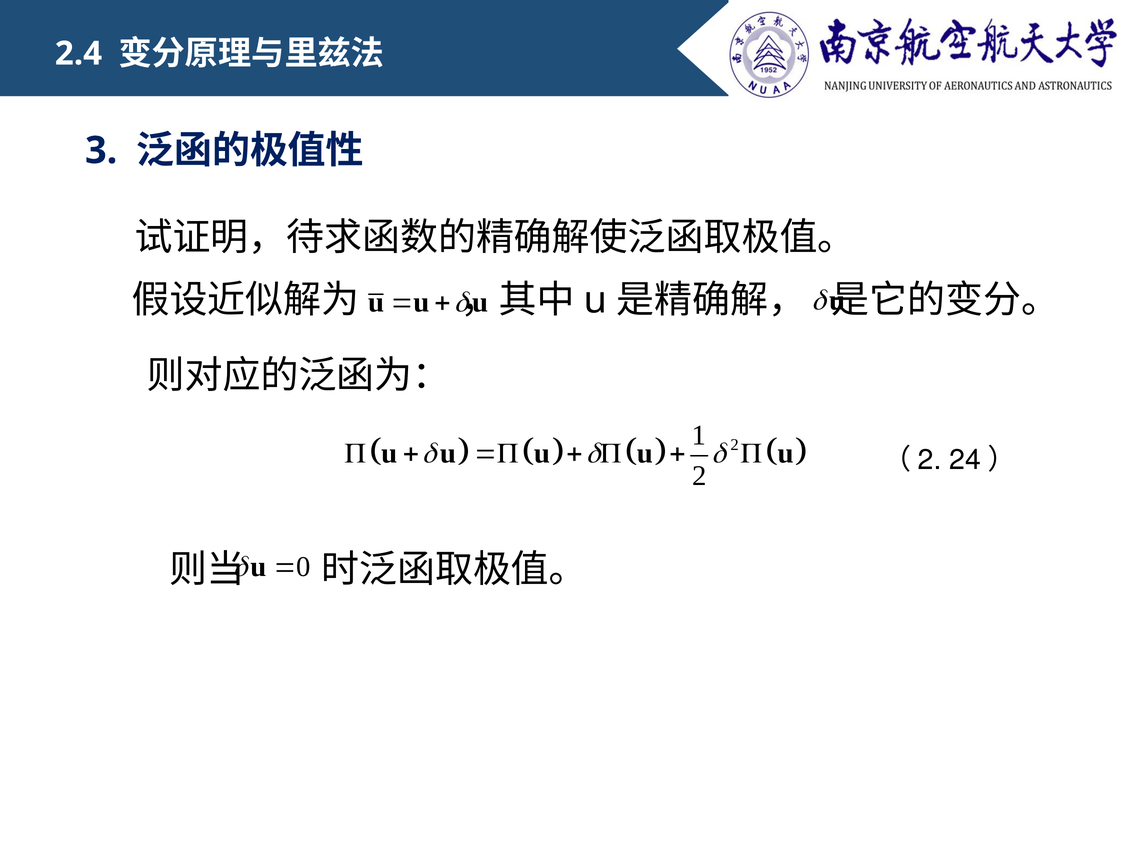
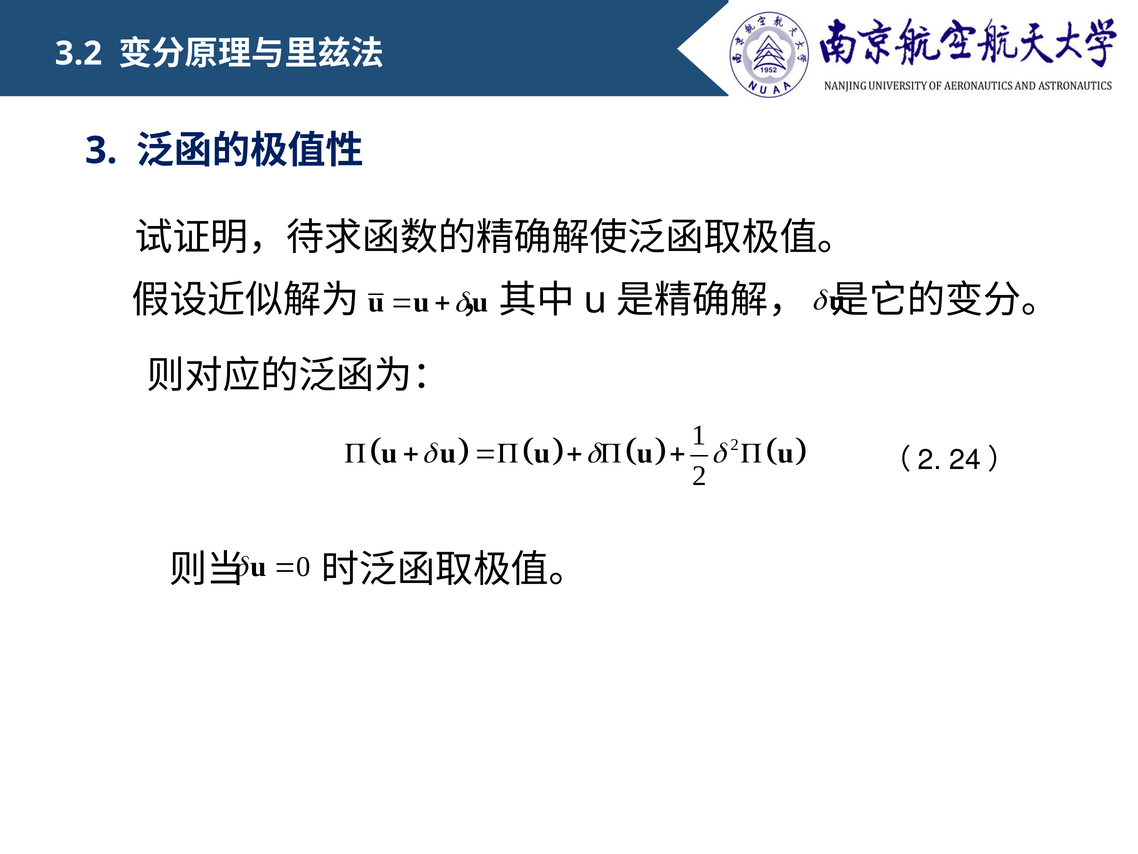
2.4: 2.4 -> 3.2 (78, 54)
